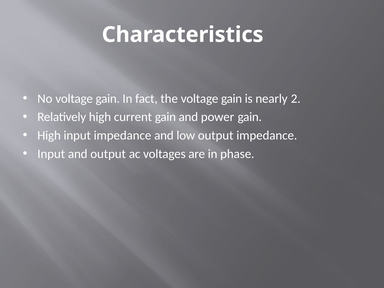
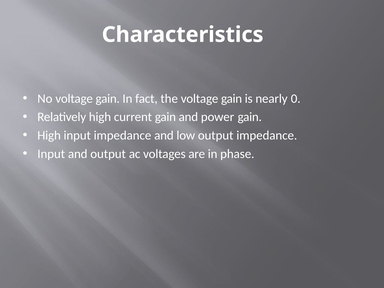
2: 2 -> 0 (296, 99)
